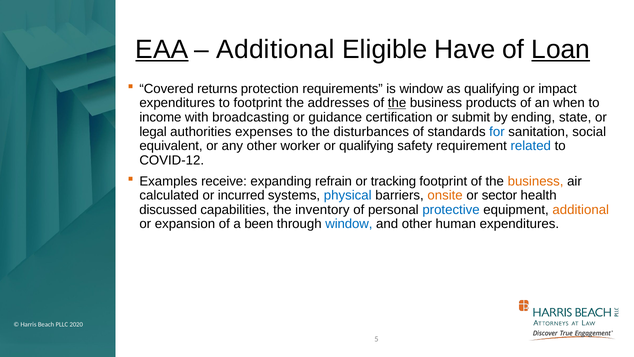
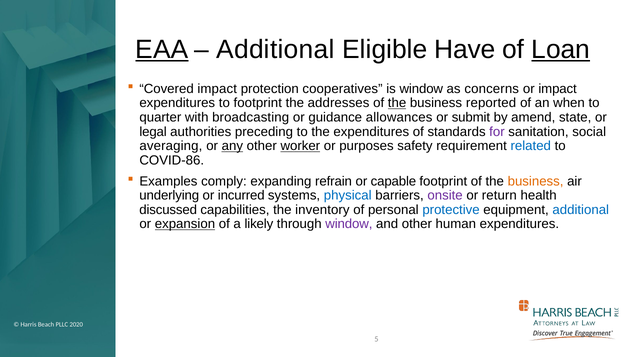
Covered returns: returns -> impact (217, 89)
requirements: requirements -> cooperatives (343, 89)
as qualifying: qualifying -> concerns (492, 89)
products: products -> reported (491, 103)
income: income -> quarter (160, 117)
certification: certification -> allowances (399, 117)
ending: ending -> amend (533, 117)
expenses: expenses -> preceding (264, 132)
the disturbances: disturbances -> expenditures (371, 132)
for colour: blue -> purple (497, 132)
equivalent: equivalent -> averaging (171, 146)
any underline: none -> present (232, 146)
worker underline: none -> present (300, 146)
or qualifying: qualifying -> purposes (366, 146)
COVID-12: COVID-12 -> COVID-86 (172, 160)
receive: receive -> comply (224, 181)
tracking: tracking -> capable (393, 181)
calculated: calculated -> underlying (169, 195)
onsite colour: orange -> purple (445, 195)
sector: sector -> return (499, 195)
additional colour: orange -> blue (581, 210)
expansion underline: none -> present (185, 224)
been: been -> likely (259, 224)
window colour: blue -> purple (349, 224)
